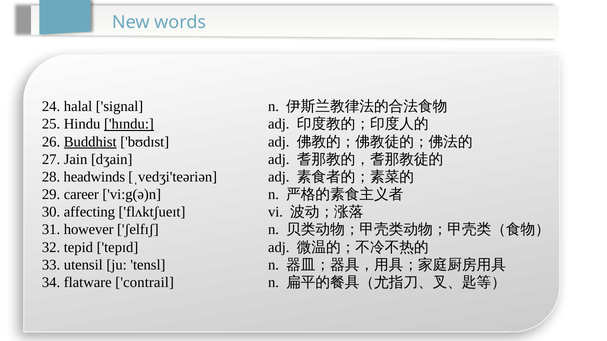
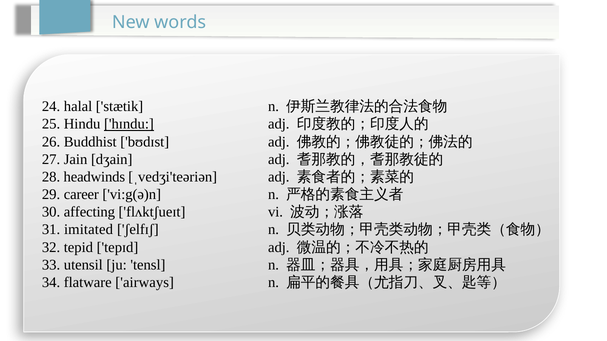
signal: signal -> stætik (120, 107)
Buddhist underline: present -> none (90, 142)
however: however -> imitated (89, 230)
contrail: contrail -> airways (145, 283)
